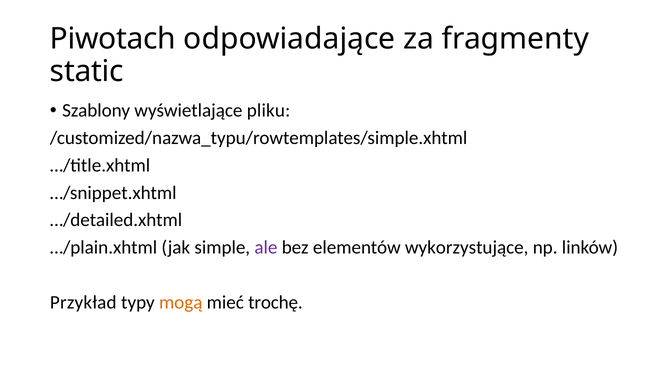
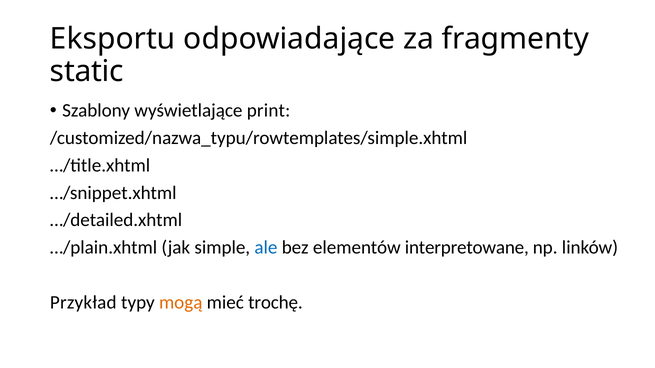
Piwotach: Piwotach -> Eksportu (113, 39)
pliku: pliku -> print (269, 111)
ale colour: purple -> blue (266, 248)
wykorzystujące: wykorzystujące -> interpretowane (467, 248)
